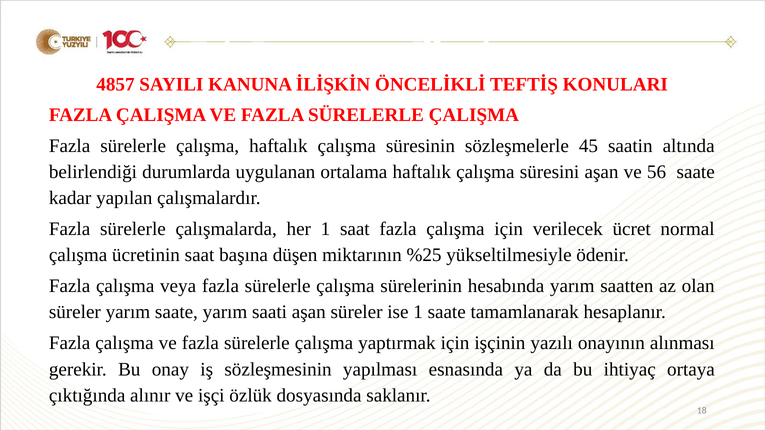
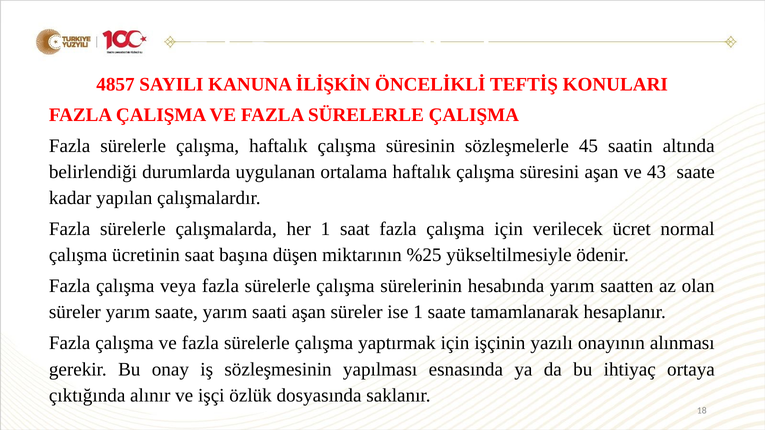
56: 56 -> 43 (657, 172)
